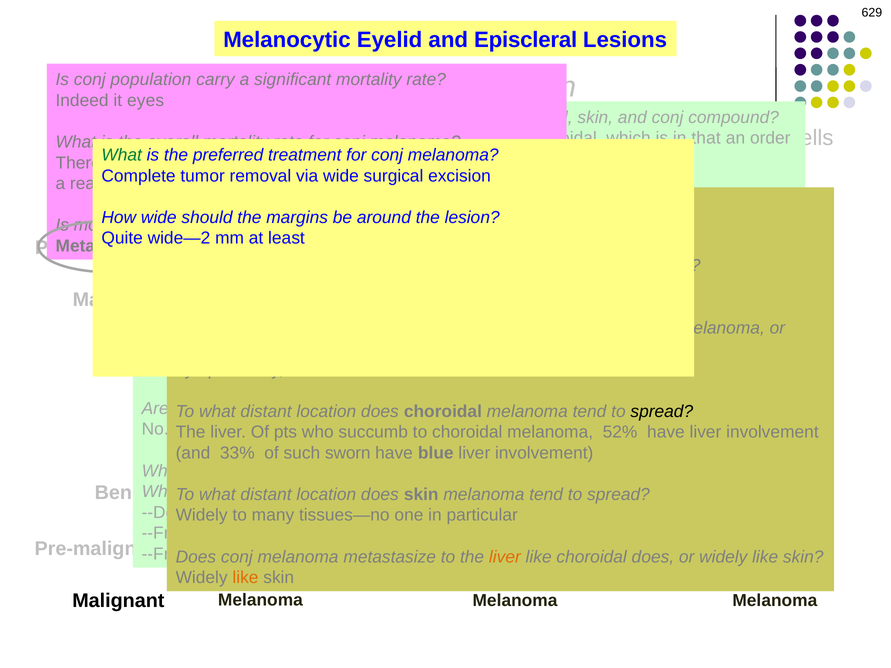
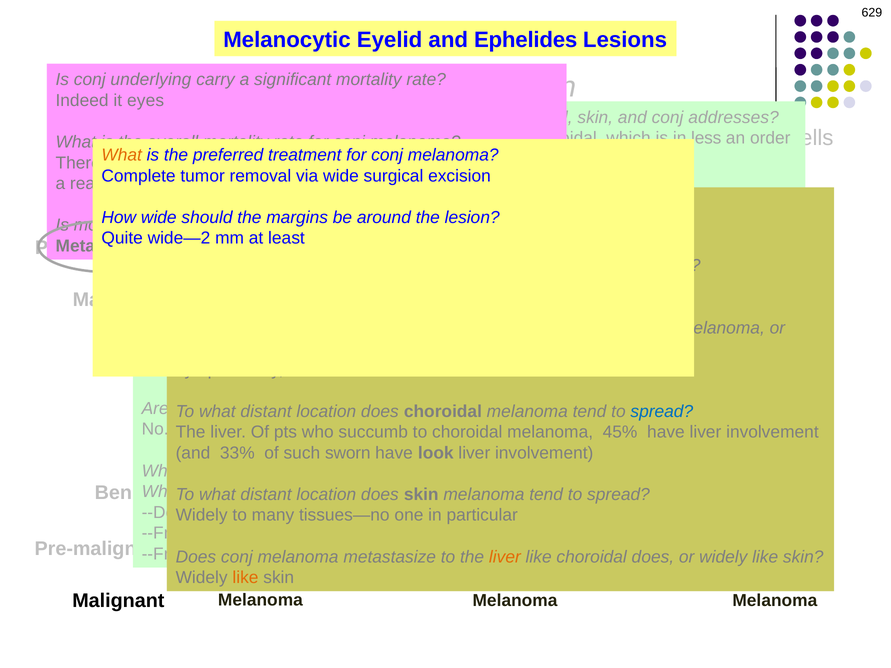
Episcleral: Episcleral -> Ephelides (526, 40)
population: population -> underlying (151, 80)
compound: compound -> addresses (734, 117)
that: that -> less (706, 138)
What colour: green -> orange (122, 155)
spread colour: black -> blue (662, 411)
52%: 52% -> 45% (620, 432)
have blue: blue -> look (436, 453)
